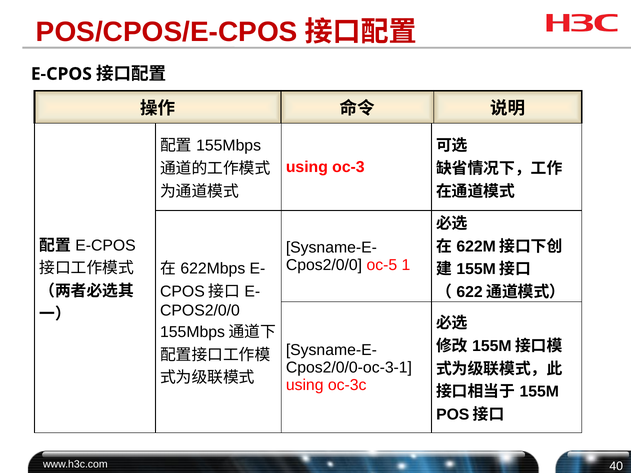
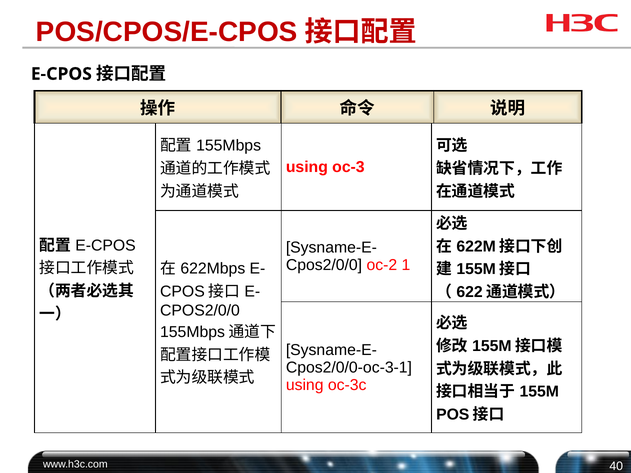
oc-5: oc-5 -> oc-2 (382, 265)
